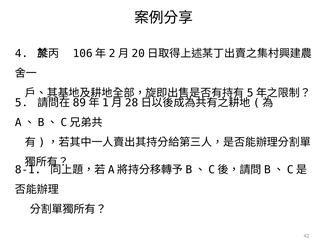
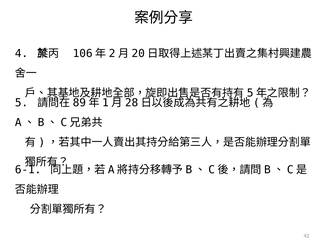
8-1: 8-1 -> 6-1 (28, 169)
